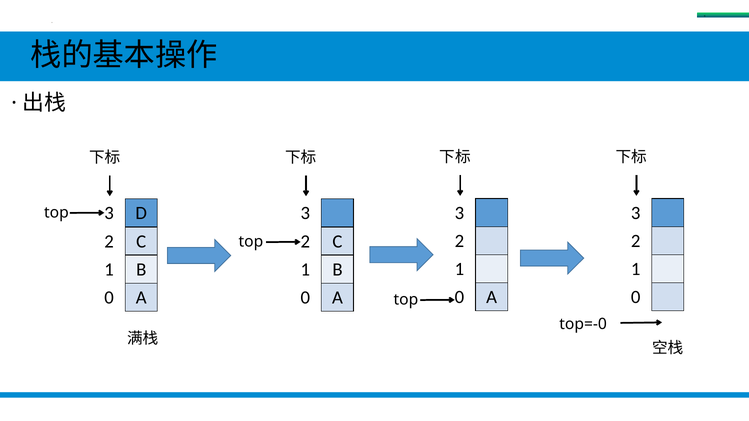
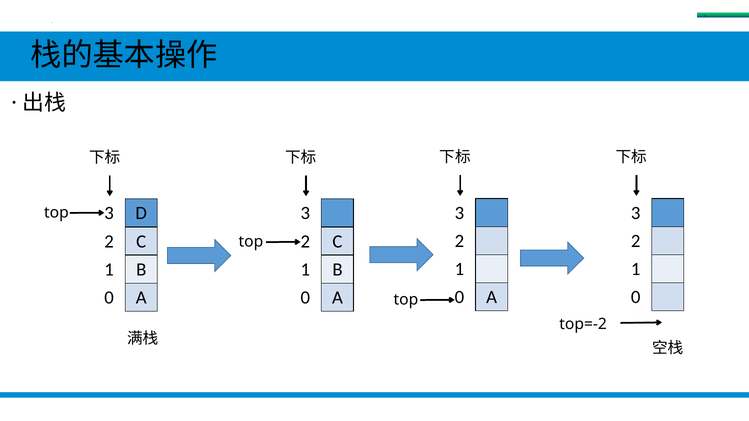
top=-0: top=-0 -> top=-2 (583, 324)
